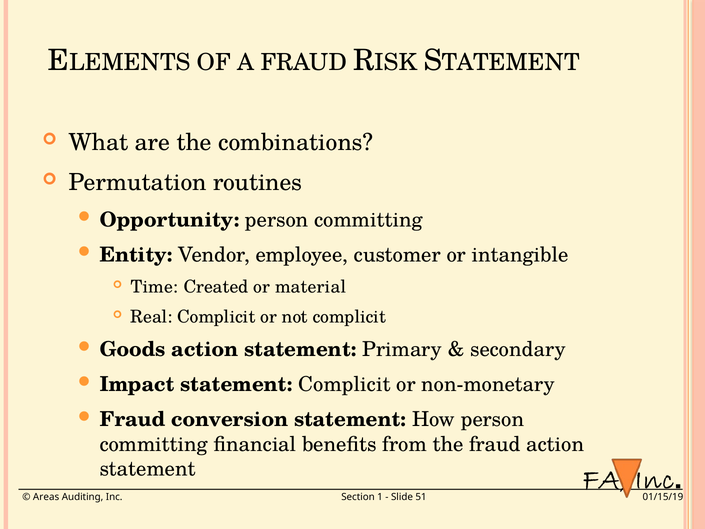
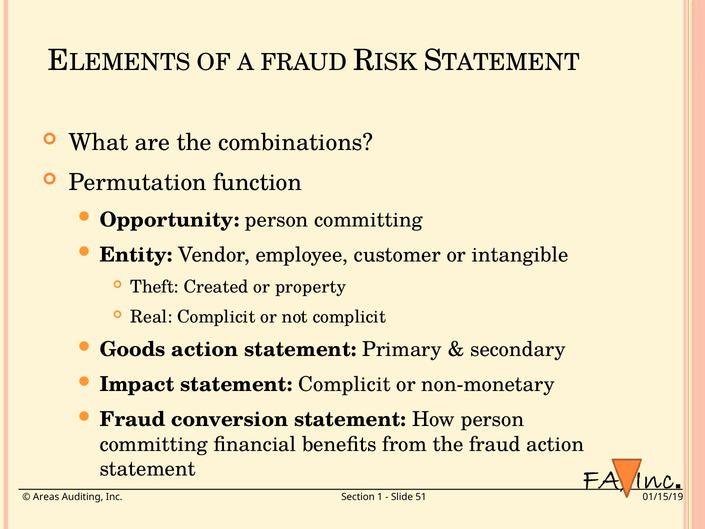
routines: routines -> function (258, 183)
Time: Time -> Theft (155, 287)
material: material -> property (311, 287)
